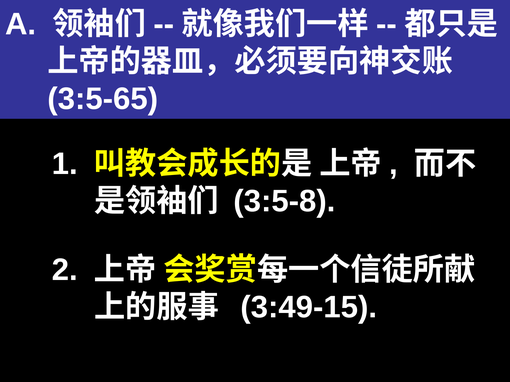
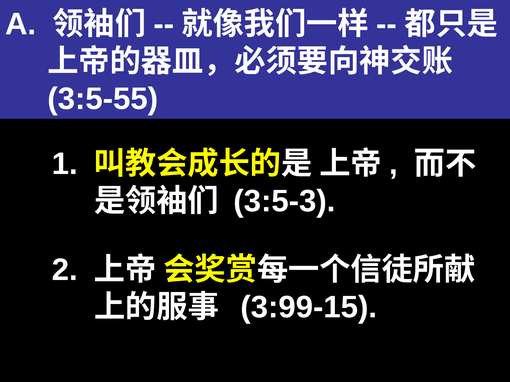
3:5-65: 3:5-65 -> 3:5-55 (103, 99)
3:5-8: 3:5-8 -> 3:5-3 (284, 201)
3:49-15: 3:49-15 -> 3:99-15 (309, 308)
